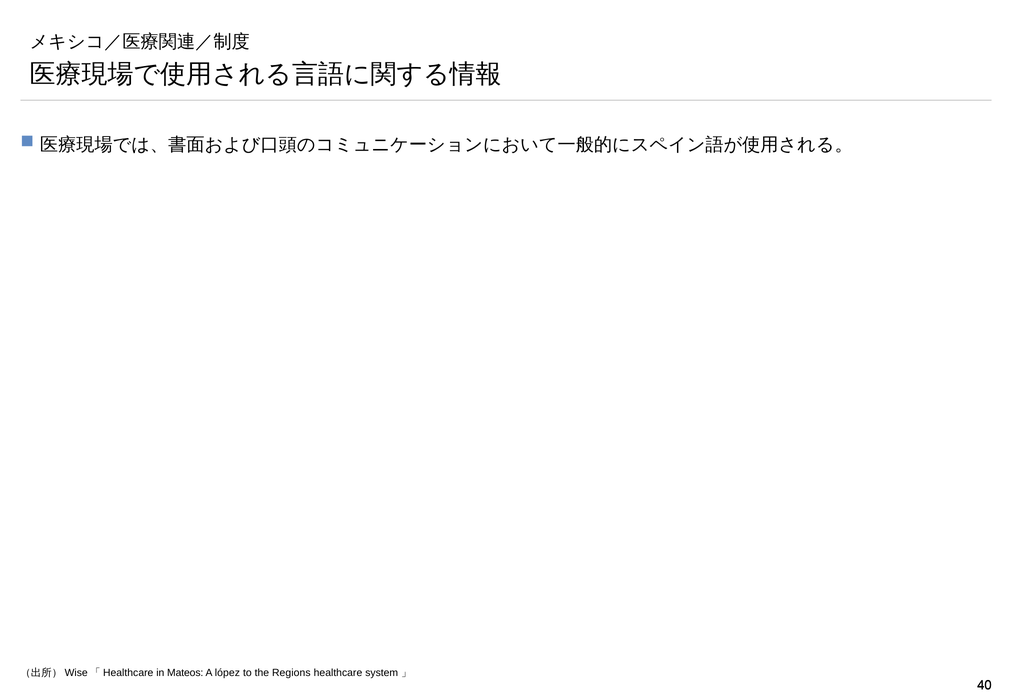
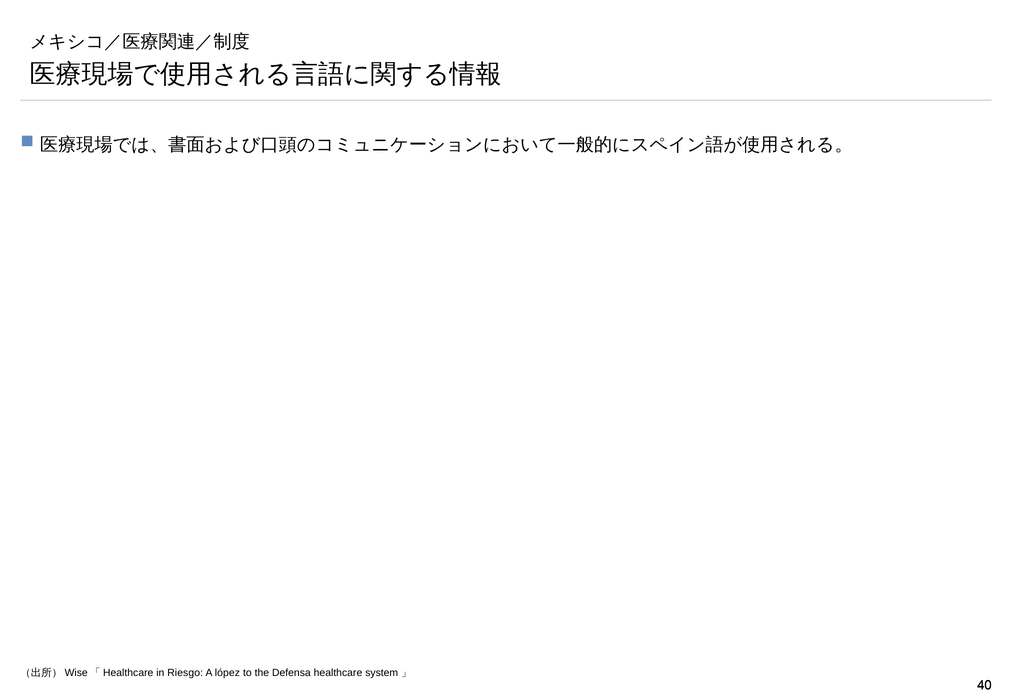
Mateos: Mateos -> Riesgo (185, 674)
Regions: Regions -> Defensa (291, 674)
